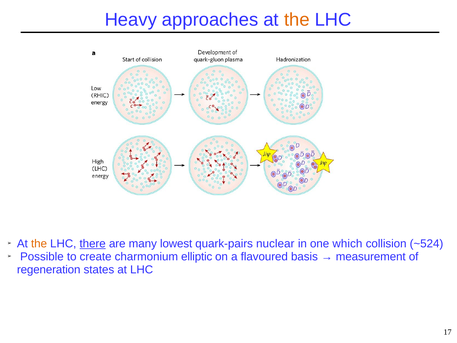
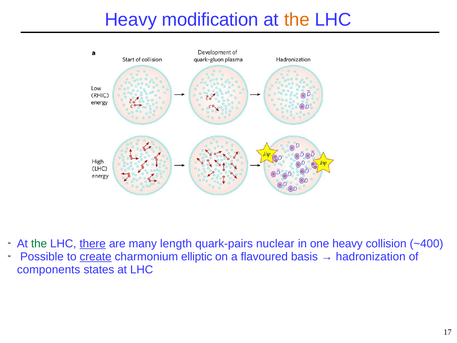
approaches: approaches -> modification (210, 20)
the colour: orange -> green (39, 243)
lowest: lowest -> length (176, 243)
one which: which -> heavy (348, 243)
~524: ~524 -> ~400 (426, 243)
create underline: none -> present (96, 256)
measurement: measurement -> hadronization (371, 256)
regeneration: regeneration -> components (49, 269)
